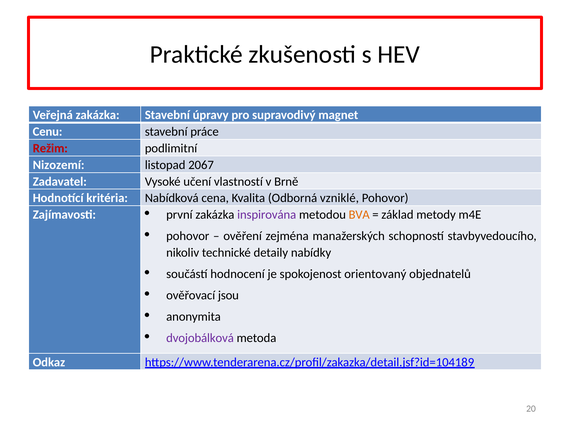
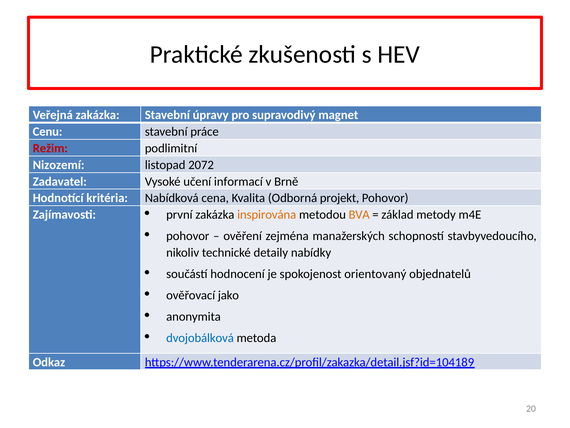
2067: 2067 -> 2072 (201, 165)
vlastností: vlastností -> informací (238, 181)
vzniklé: vzniklé -> projekt (340, 198)
inspirována colour: purple -> orange (267, 214)
jsou: jsou -> jako (228, 295)
dvojobálková colour: purple -> blue (200, 338)
